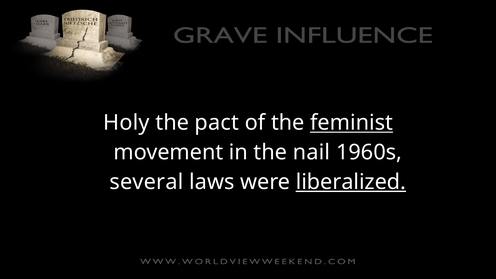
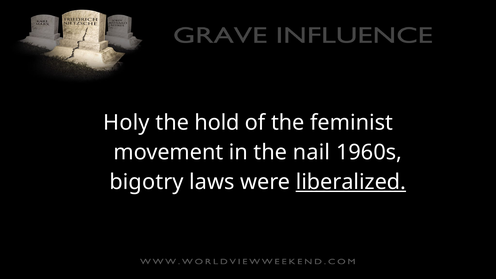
pact: pact -> hold (217, 123)
feminist underline: present -> none (352, 123)
several: several -> bigotry (146, 182)
